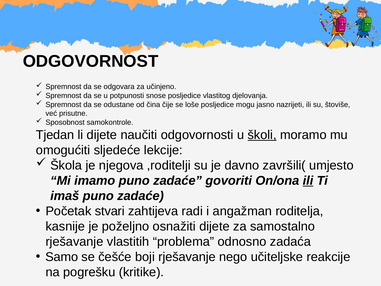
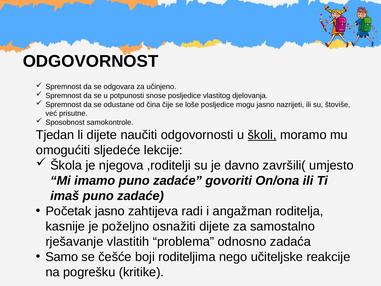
ili underline: present -> none (308, 180)
Početak stvari: stvari -> jasno (110, 211)
boji rješavanje: rješavanje -> roditeljima (187, 257)
